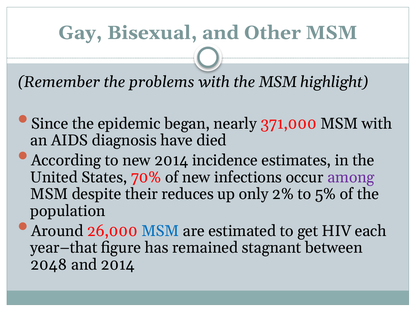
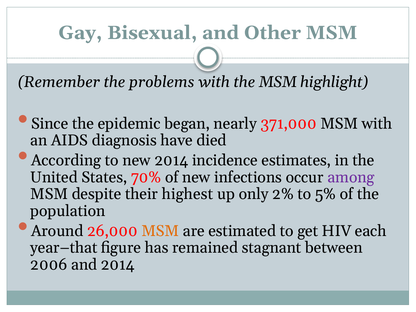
reduces: reduces -> highest (187, 194)
MSM colour: blue -> orange (160, 231)
2048: 2048 -> 2006 (49, 265)
